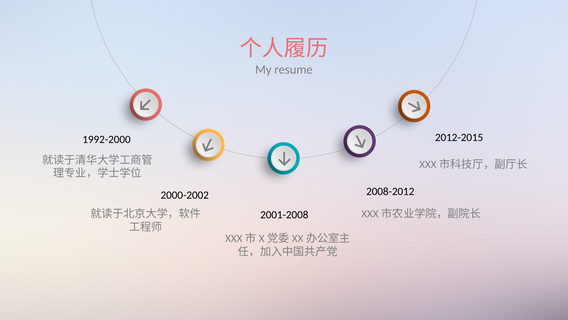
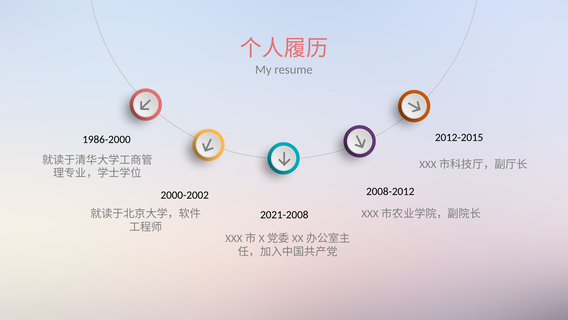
1992-2000: 1992-2000 -> 1986-2000 (107, 139)
2001-2008: 2001-2008 -> 2021-2008 (284, 215)
